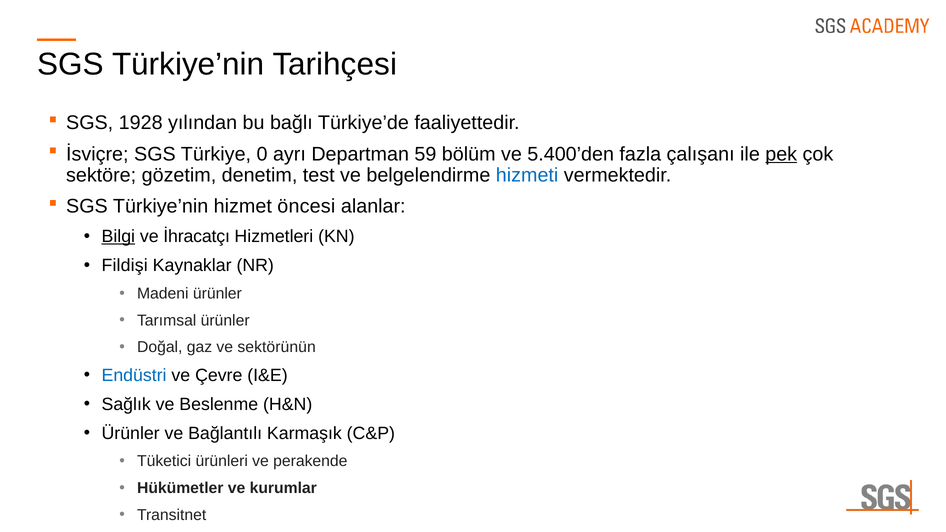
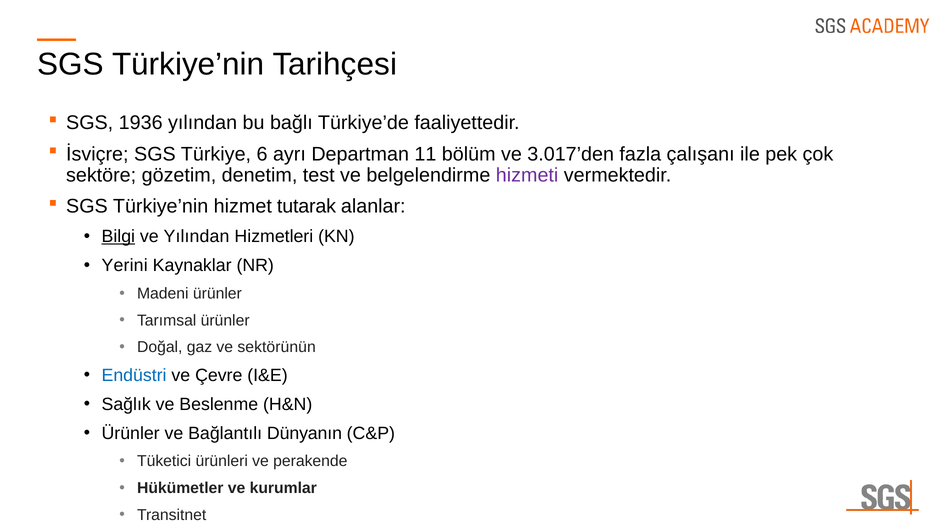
1928: 1928 -> 1936 (141, 123)
0: 0 -> 6 (262, 154)
59: 59 -> 11 (425, 154)
5.400’den: 5.400’den -> 3.017’den (571, 154)
pek underline: present -> none (781, 154)
hizmeti colour: blue -> purple (527, 175)
öncesi: öncesi -> tutarak (307, 207)
ve İhracatçı: İhracatçı -> Yılından (196, 237)
Fildişi: Fildişi -> Yerini (125, 266)
Karmaşık: Karmaşık -> Dünyanın (304, 433)
